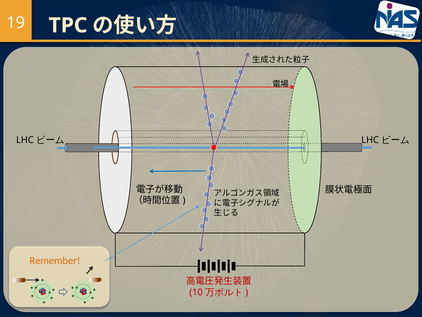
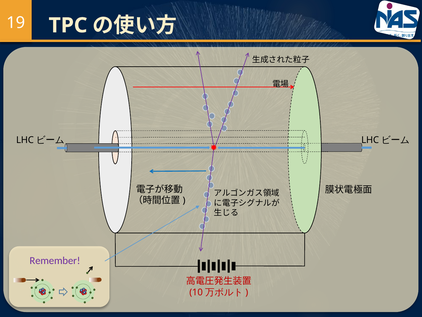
Remember colour: orange -> purple (55, 260)
